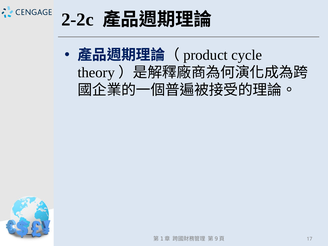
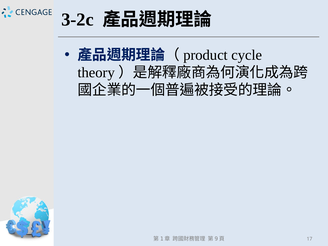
2-2c: 2-2c -> 3-2c (77, 20)
